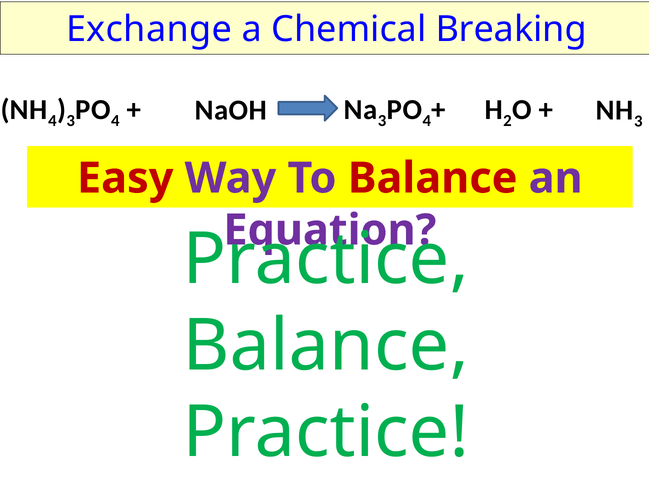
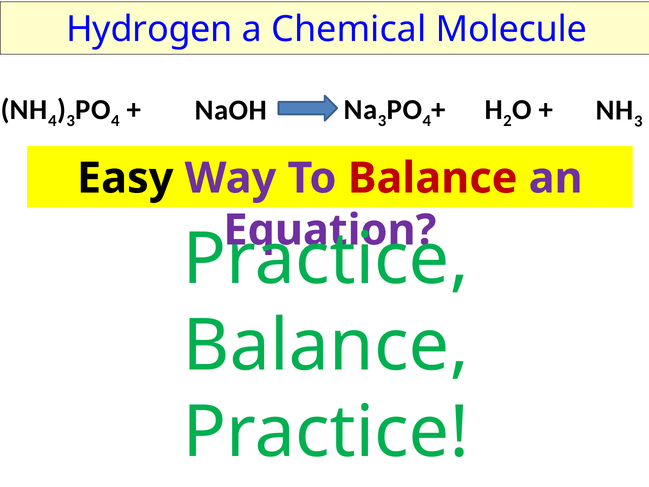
Exchange: Exchange -> Hydrogen (149, 29)
Breaking: Breaking -> Molecule (511, 29)
Easy colour: red -> black (125, 178)
